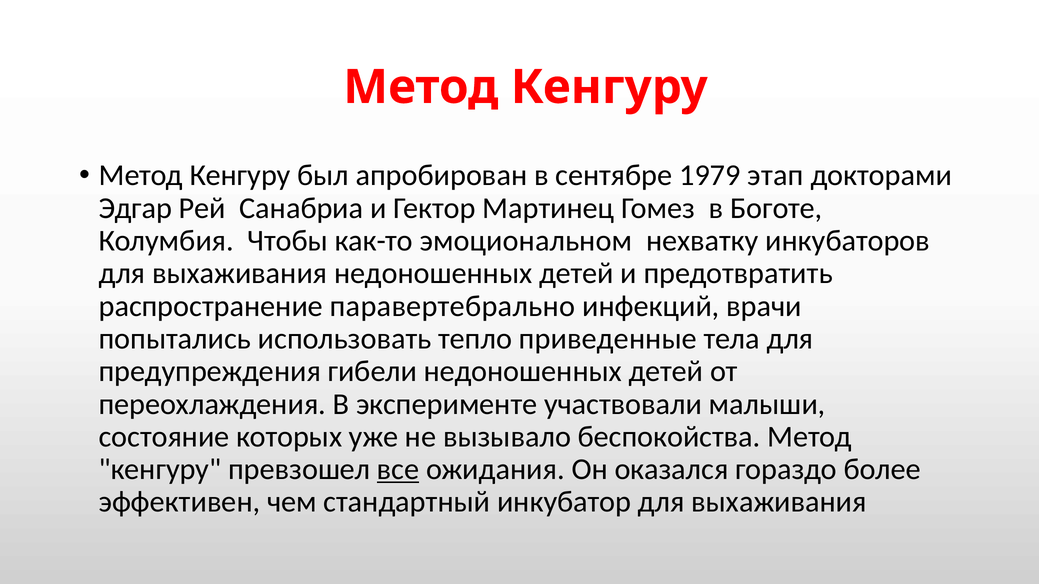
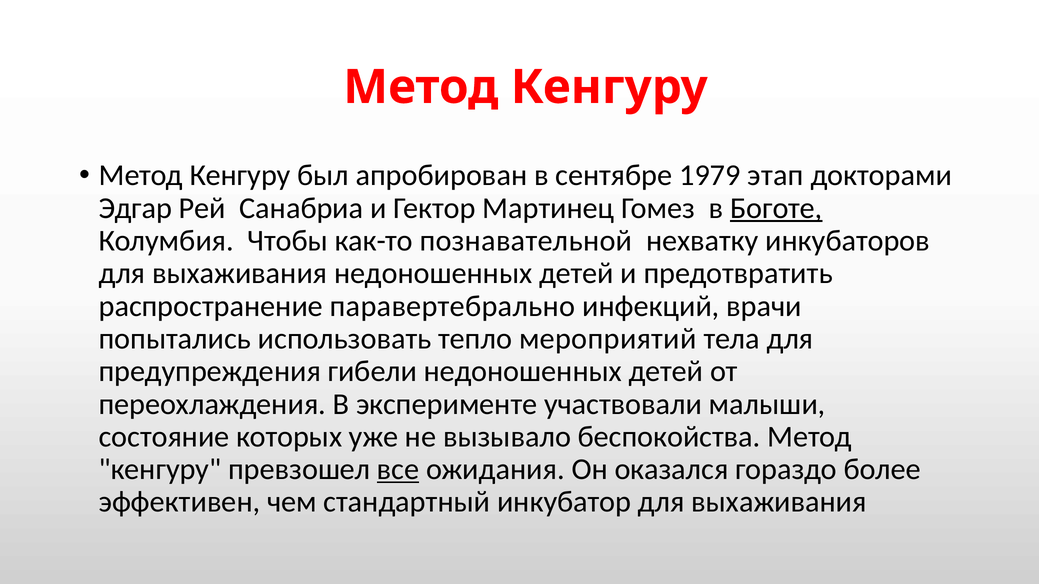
Боготе underline: none -> present (776, 208)
эмоциональном: эмоциональном -> познавательной (526, 241)
приведенные: приведенные -> мероприятий (608, 339)
